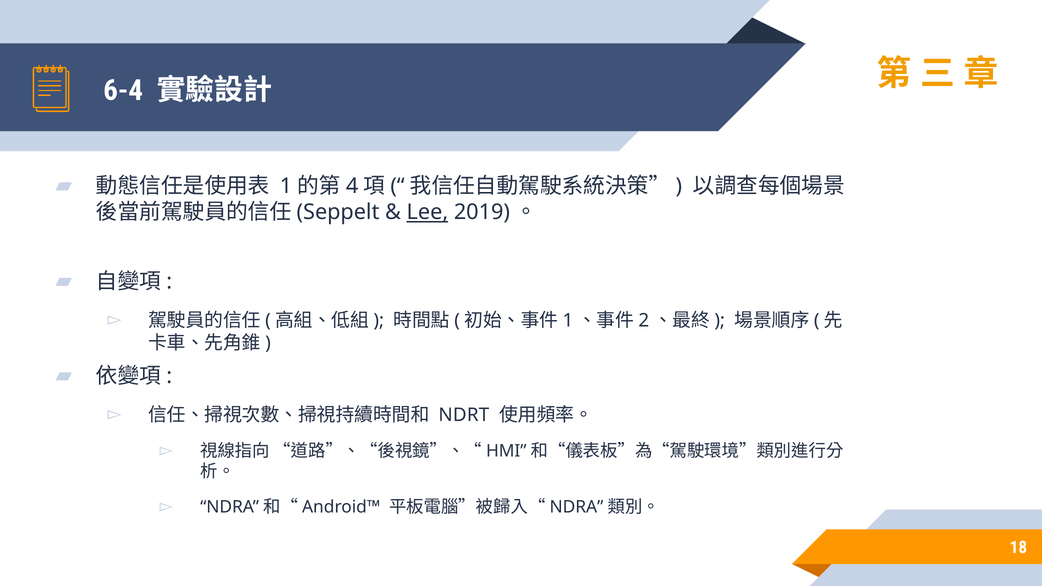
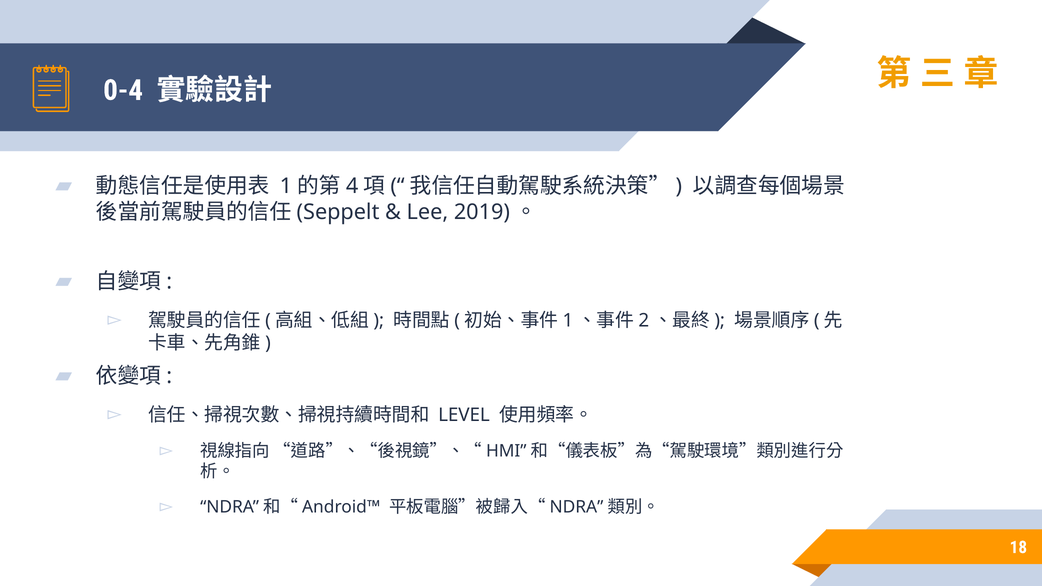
6-4: 6-4 -> 0-4 (123, 90)
Lee underline: present -> none (427, 212)
NDRT: NDRT -> LEVEL (464, 415)
